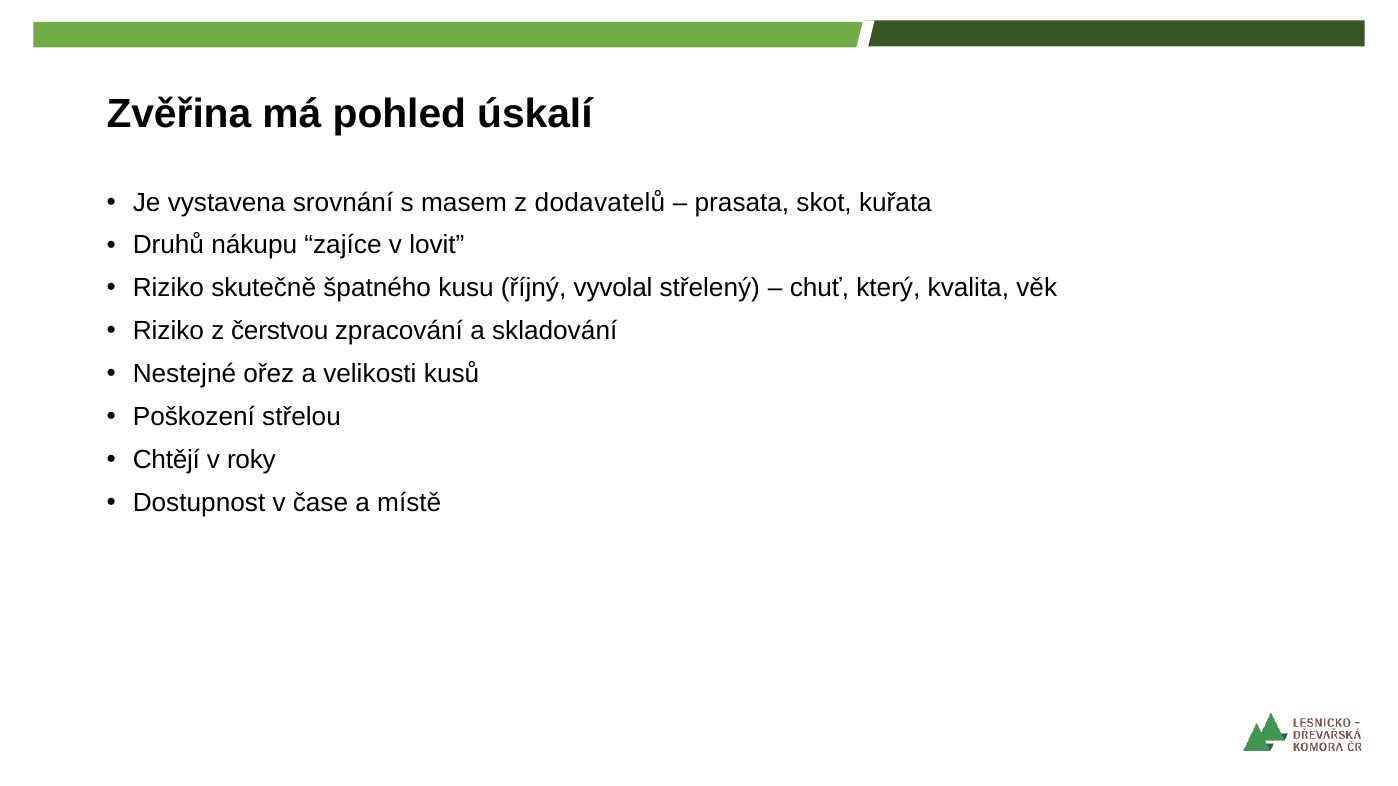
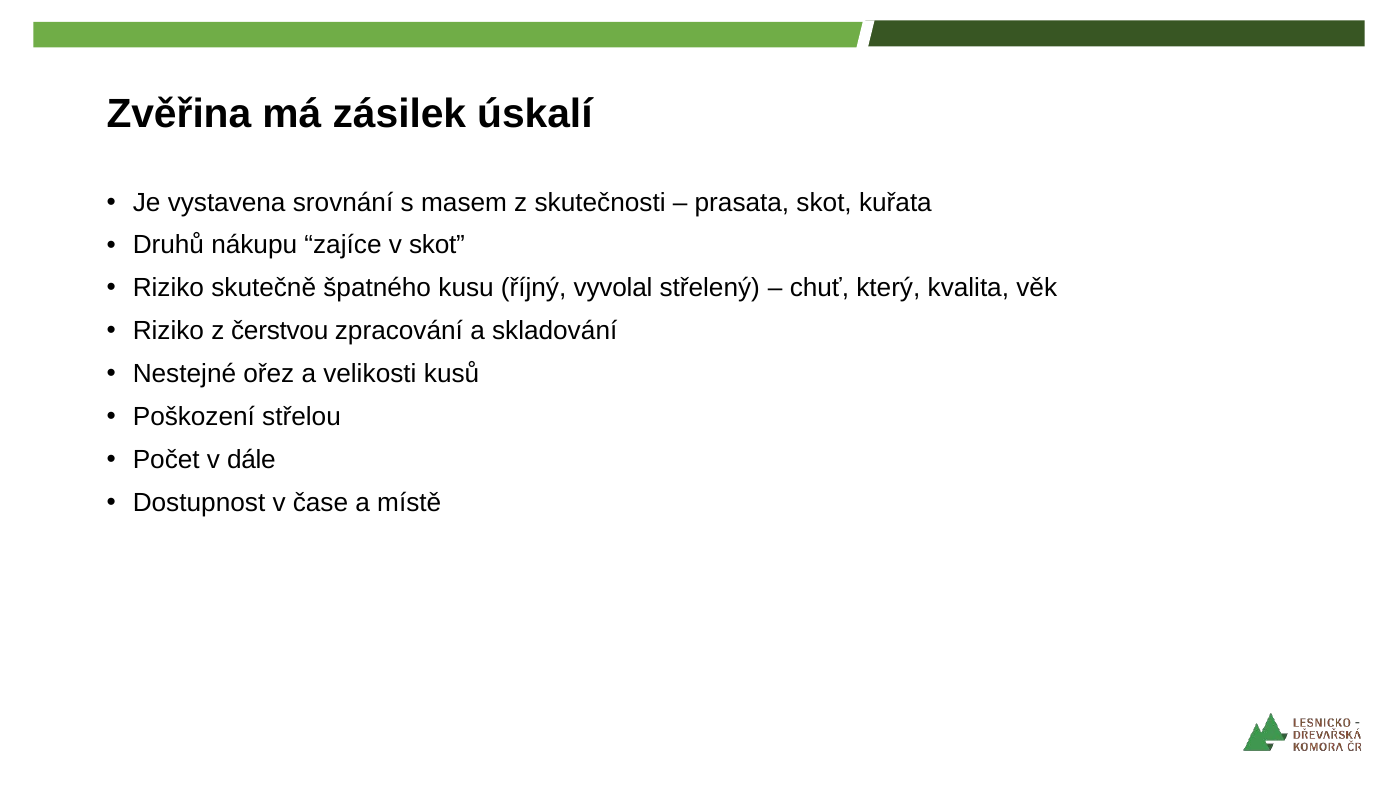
pohled: pohled -> zásilek (399, 114)
dodavatelů: dodavatelů -> skutečnosti (600, 203)
v lovit: lovit -> skot (437, 245)
Chtějí: Chtějí -> Počet (166, 460)
roky: roky -> dále (251, 460)
